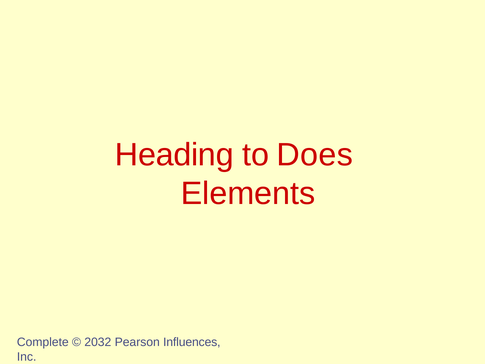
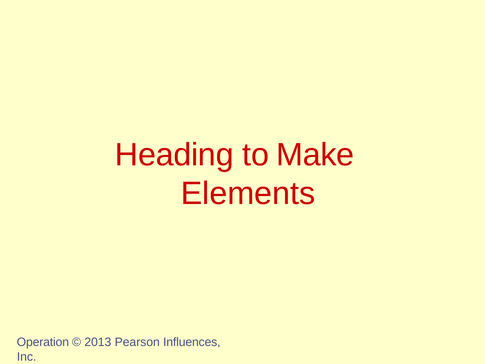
Does: Does -> Make (315, 155)
Complete: Complete -> Operation (43, 342)
2032: 2032 -> 2013 (98, 342)
